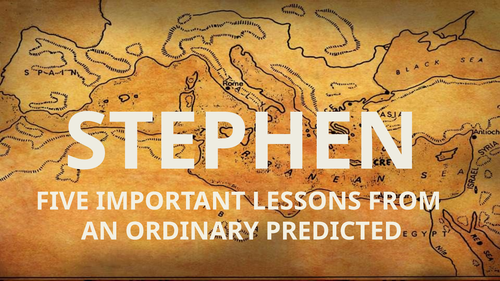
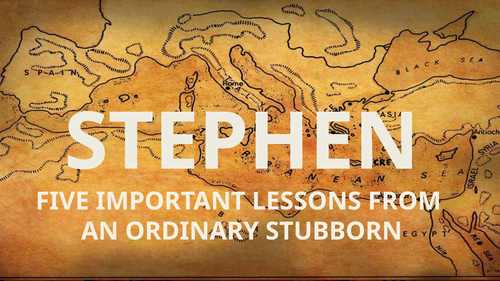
PREDICTED: PREDICTED -> STUBBORN (334, 231)
